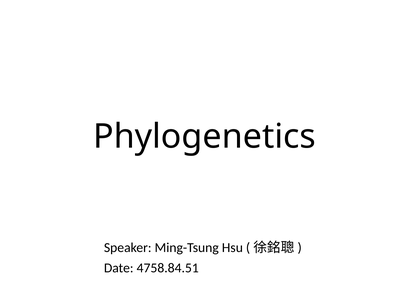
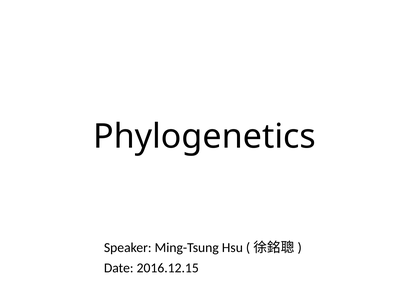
4758.84.51: 4758.84.51 -> 2016.12.15 (168, 268)
